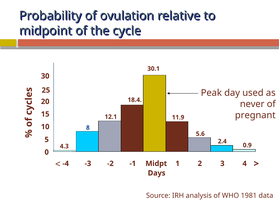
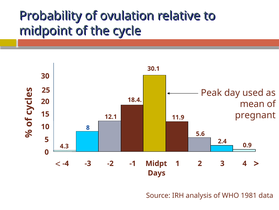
never: never -> mean (252, 104)
